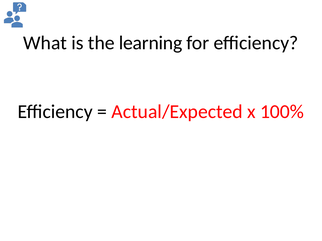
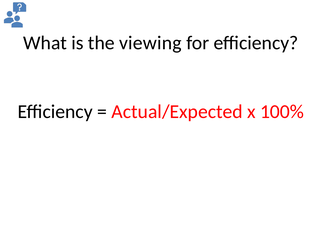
learning: learning -> viewing (150, 43)
